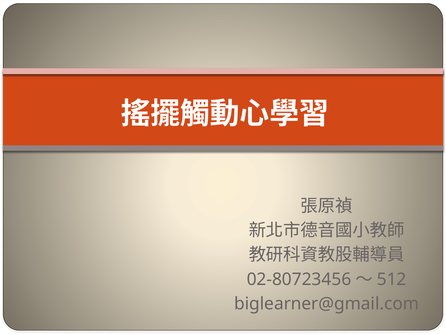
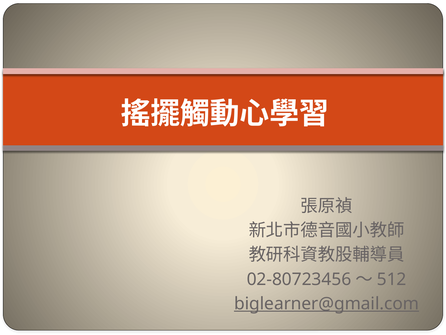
biglearner@gmail.com underline: none -> present (327, 303)
